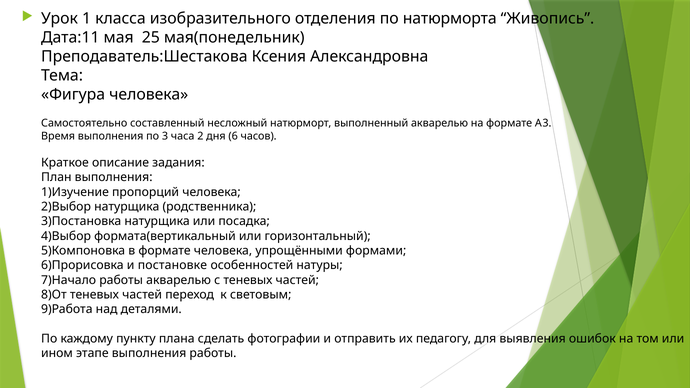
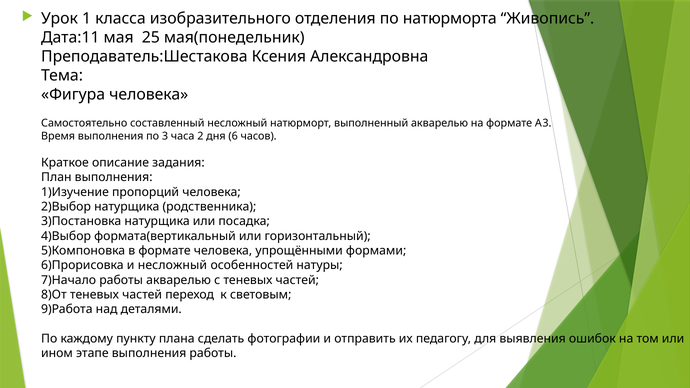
и постановке: постановке -> несложный (172, 266)
